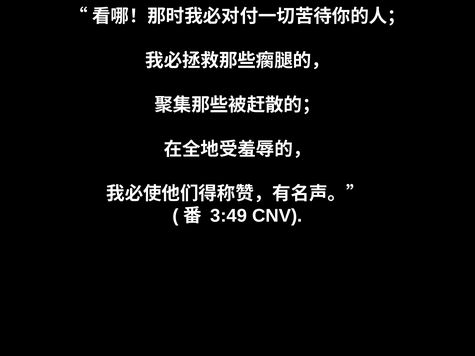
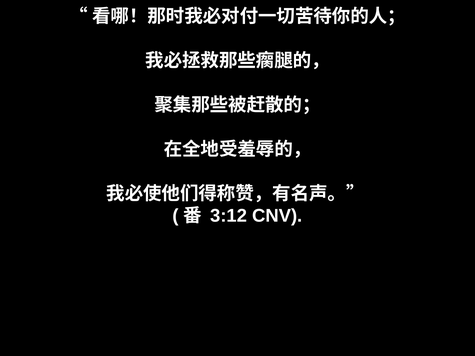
3:49: 3:49 -> 3:12 (229, 216)
